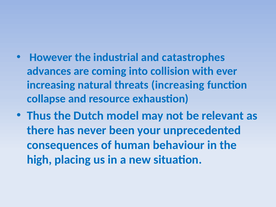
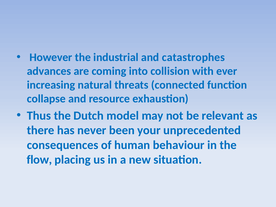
threats increasing: increasing -> connected (178, 85)
high: high -> flow (39, 160)
